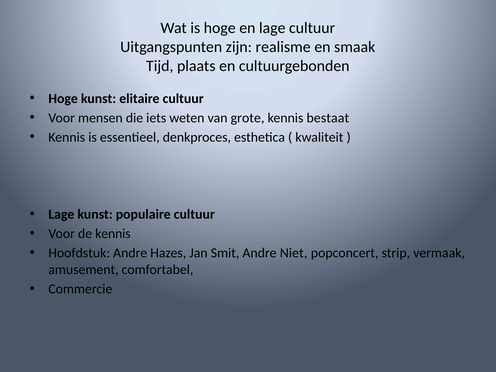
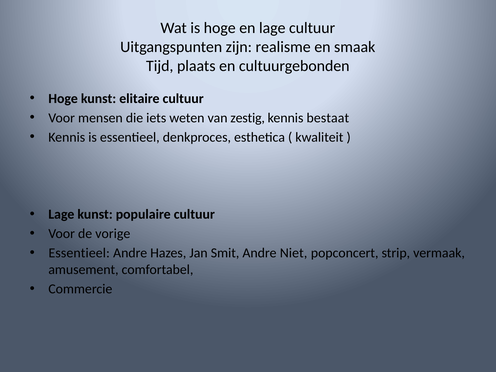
grote: grote -> zestig (248, 118)
de kennis: kennis -> vorige (113, 234)
Hoofdstuk: Hoofdstuk -> Essentieel (79, 253)
